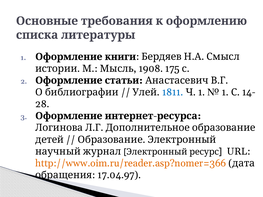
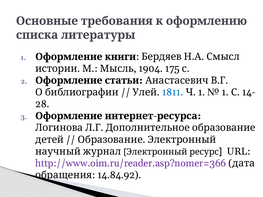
1908: 1908 -> 1904 (151, 69)
http://www.oim.ru/reader.asp?nomer=366 colour: orange -> purple (131, 163)
17.04.97: 17.04.97 -> 14.84.92 (119, 175)
